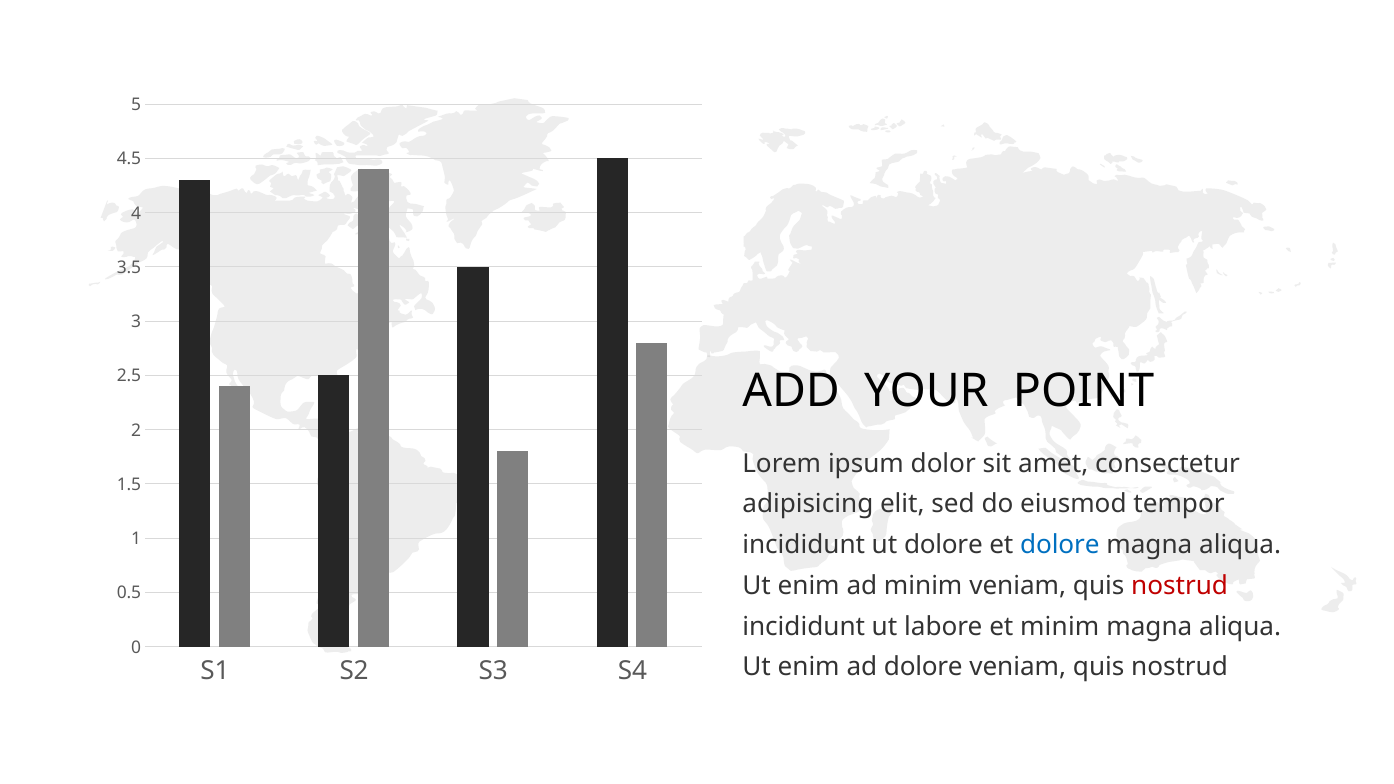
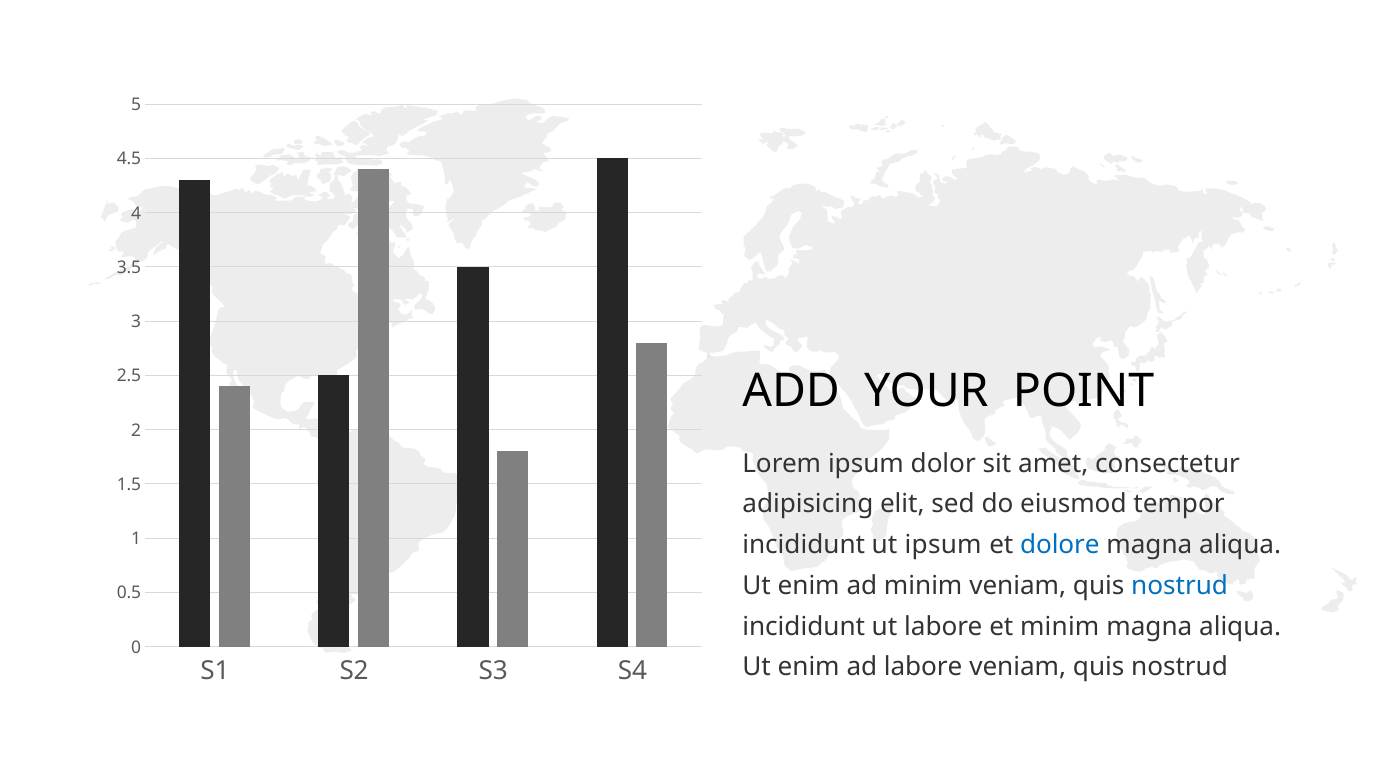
ut dolore: dolore -> ipsum (943, 545)
nostrud colour: red -> blue (1180, 586)
ad dolore: dolore -> labore (923, 667)
